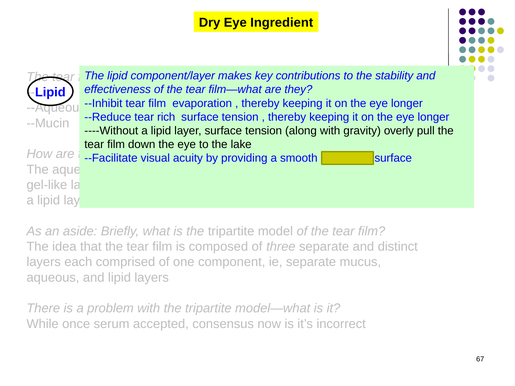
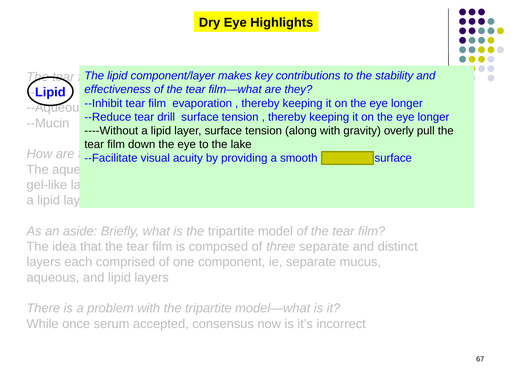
Ingredient: Ingredient -> Highlights (282, 23)
rich: rich -> drill (166, 117)
